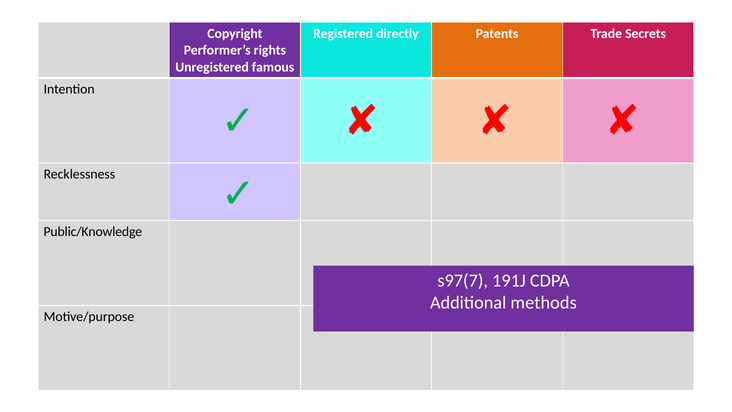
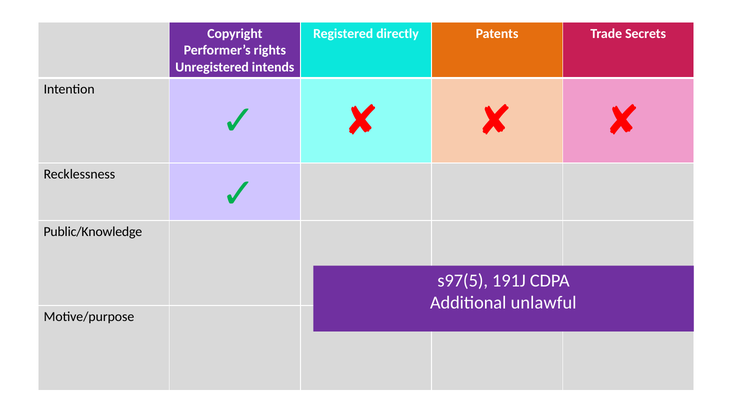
famous: famous -> intends (273, 67)
s97(7: s97(7 -> s97(5 (463, 280)
methods: methods -> unlawful (544, 302)
